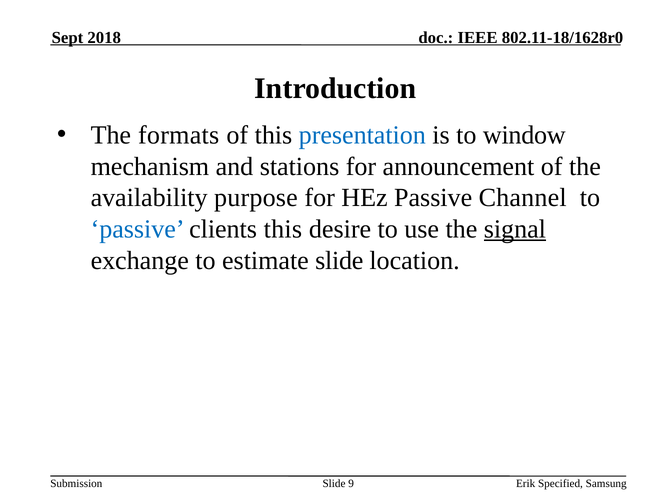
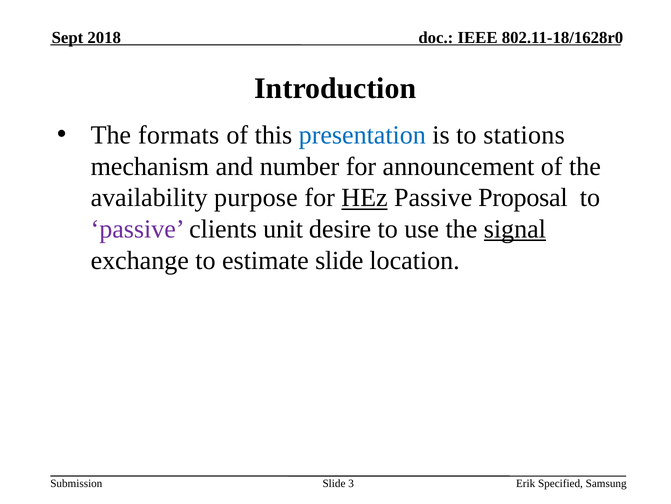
window: window -> stations (524, 135)
stations: stations -> number (300, 166)
HEz underline: none -> present (364, 198)
Channel: Channel -> Proposal (523, 198)
passive colour: blue -> purple (138, 229)
clients this: this -> unit (283, 229)
9: 9 -> 3 (351, 483)
